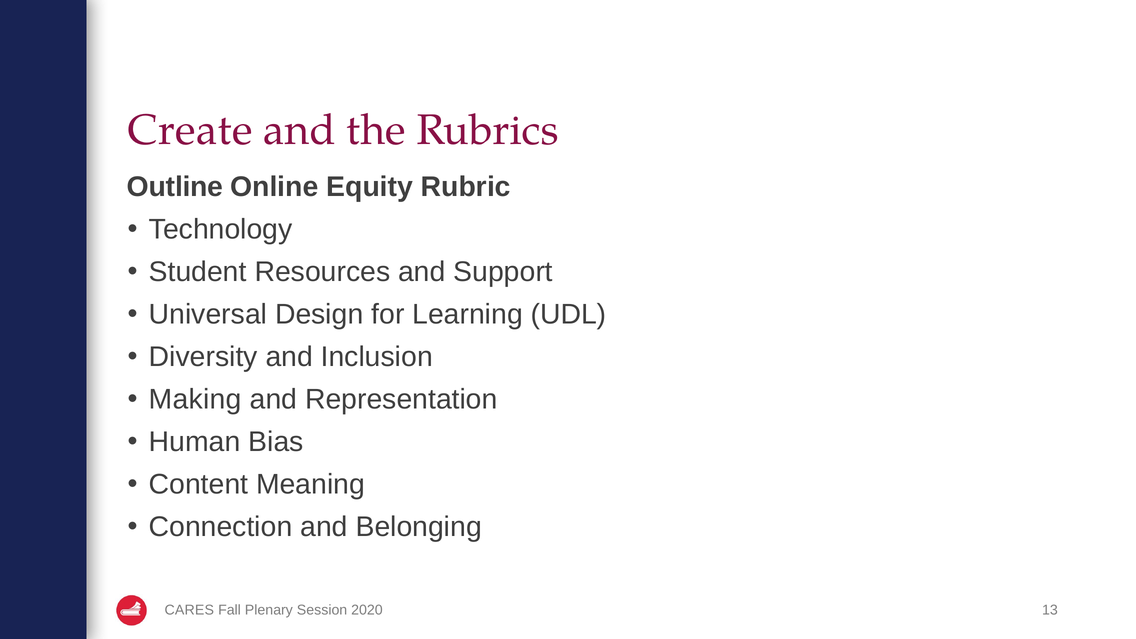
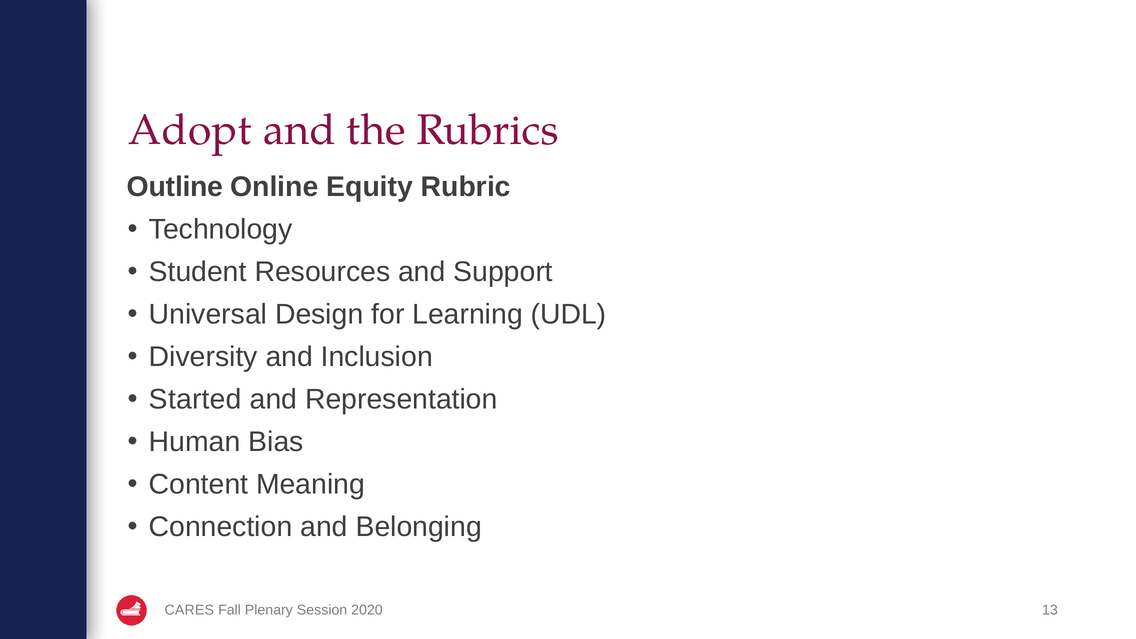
Create: Create -> Adopt (190, 130)
Making: Making -> Started (195, 399)
